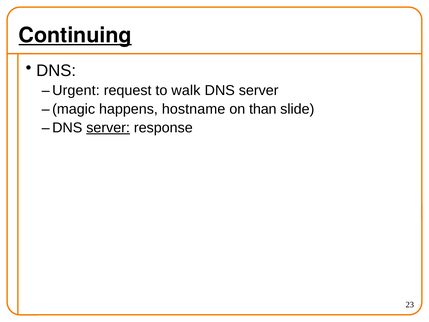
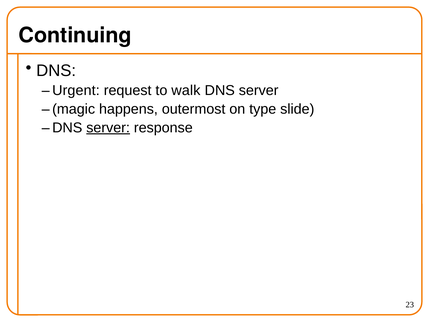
Continuing underline: present -> none (75, 35)
hostname: hostname -> outermost (194, 109)
than: than -> type (263, 109)
